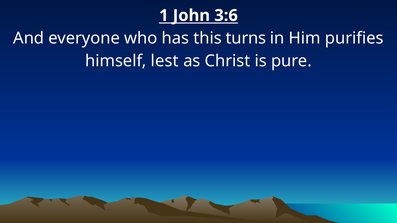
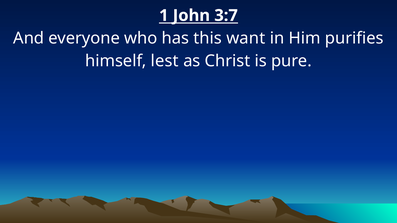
3:6: 3:6 -> 3:7 (226, 16)
turns: turns -> want (246, 38)
